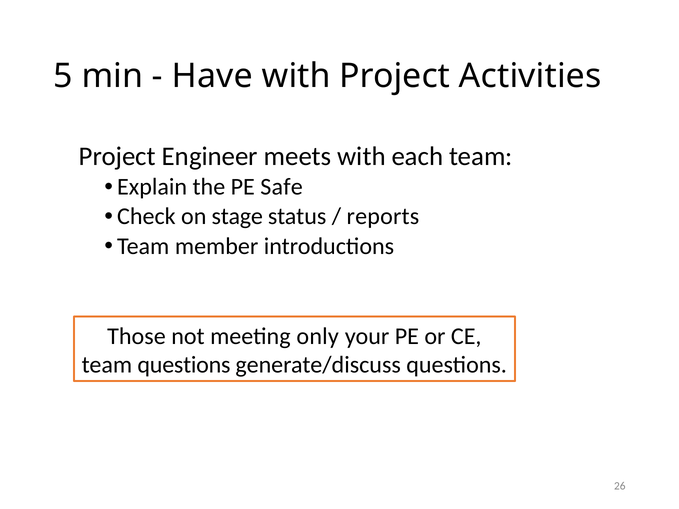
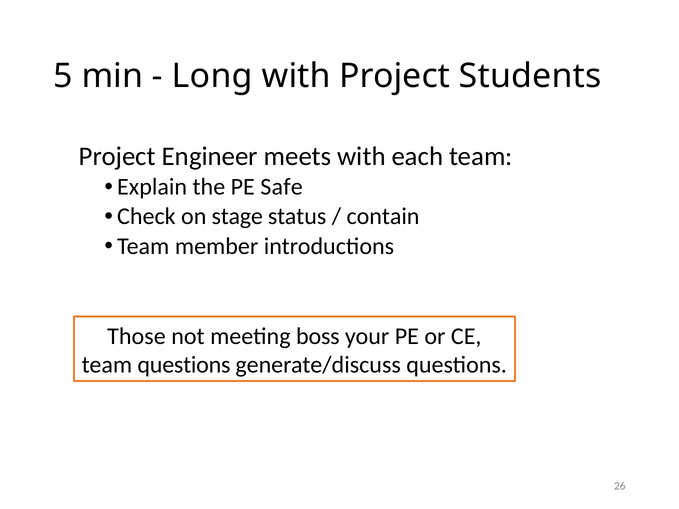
Have: Have -> Long (212, 76)
Activities: Activities -> Students (530, 76)
reports: reports -> contain (383, 217)
only: only -> boss (318, 336)
